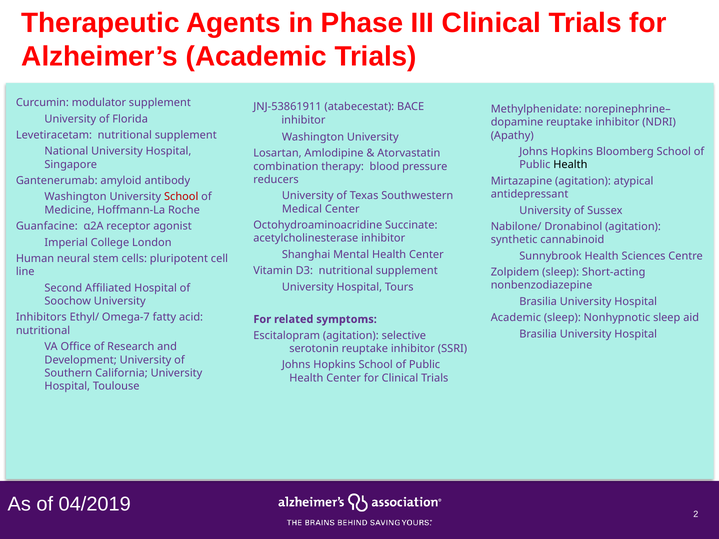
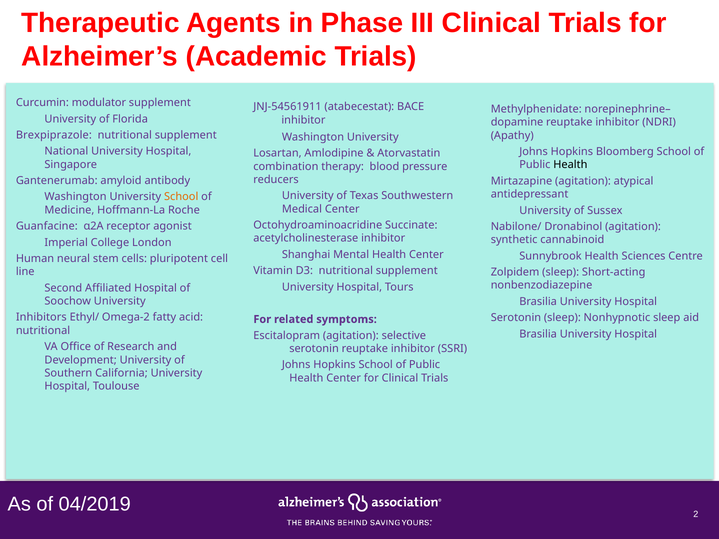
JNJ-53861911: JNJ-53861911 -> JNJ-54561911 (287, 107)
Levetiracetam: Levetiracetam -> Brexpiprazole (54, 135)
School colour: red -> orange (181, 197)
Omega-7: Omega-7 -> Omega-2 (126, 317)
Academic: Academic -> Serotonin (516, 318)
